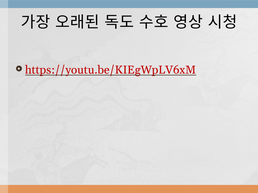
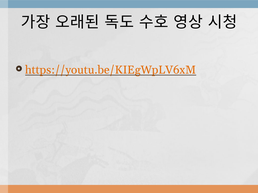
https://youtu.be/KIEgWpLV6xM colour: red -> orange (111, 70)
